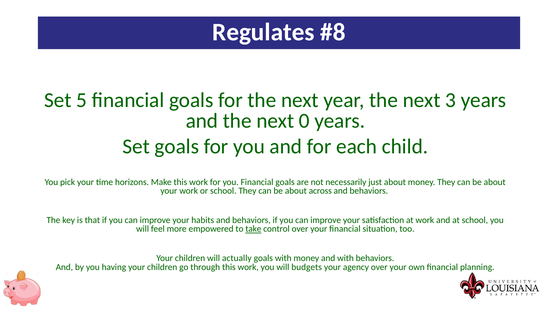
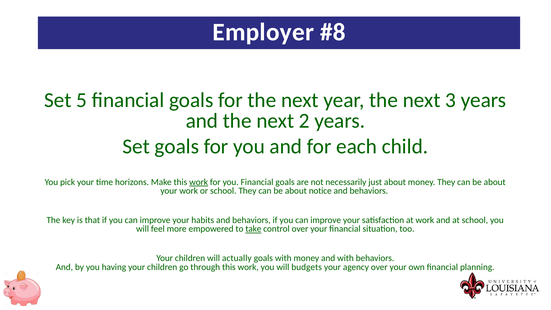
Regulates: Regulates -> Employer (263, 32)
0: 0 -> 2 (304, 121)
work underline: none -> present (199, 182)
across: across -> notice (320, 191)
